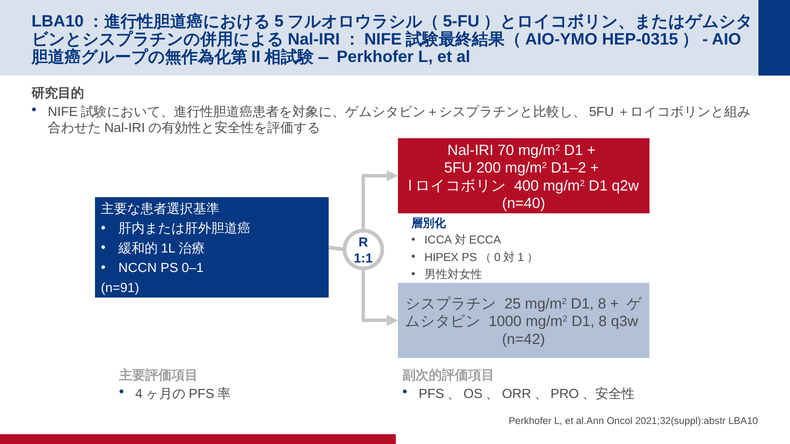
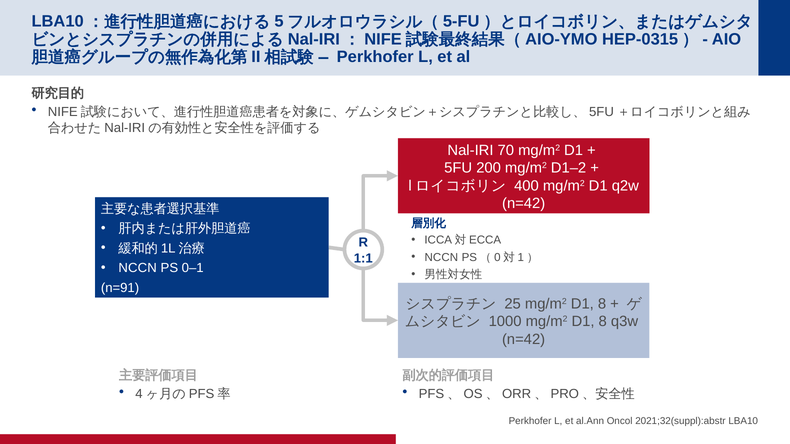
n=40: n=40 -> n=42 (524, 204)
HIPEX: HIPEX -> NCCN (441, 257)
